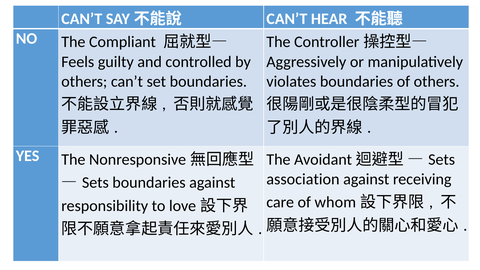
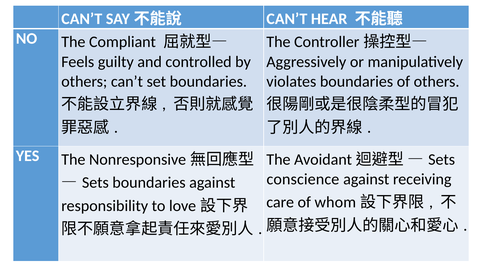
association: association -> conscience (303, 179)
